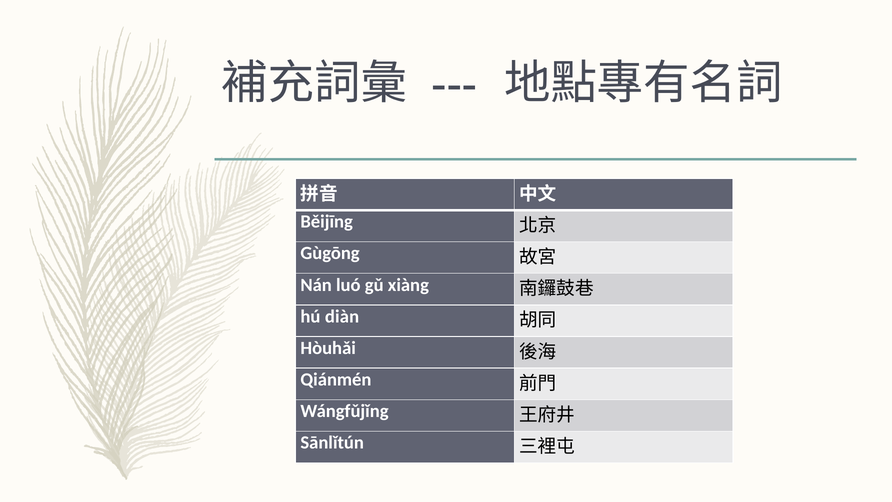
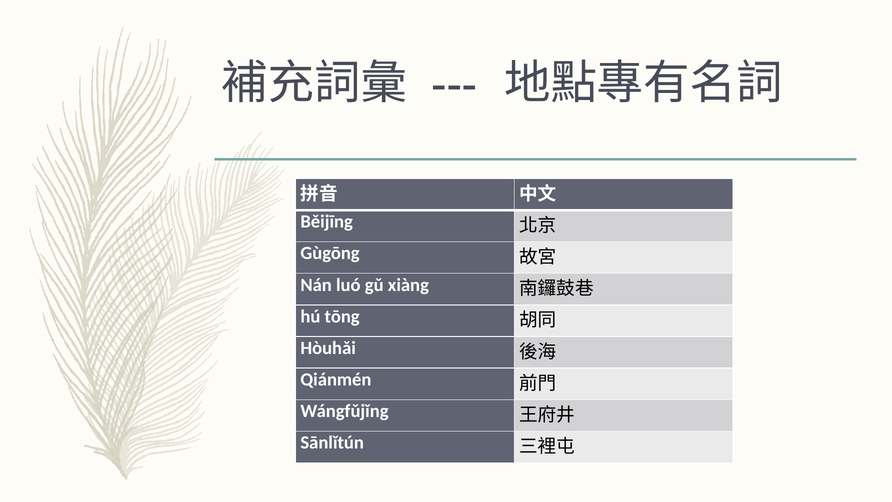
diàn: diàn -> tōng (342, 316)
